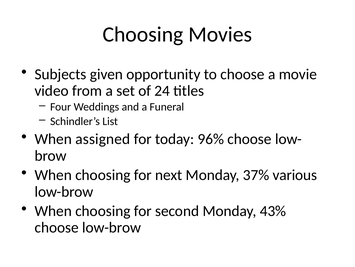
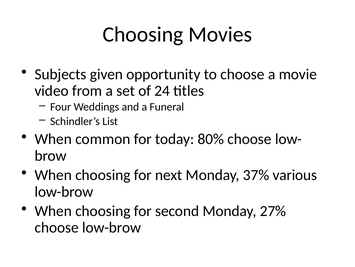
assigned: assigned -> common (103, 139)
96%: 96% -> 80% (211, 139)
43%: 43% -> 27% (273, 211)
